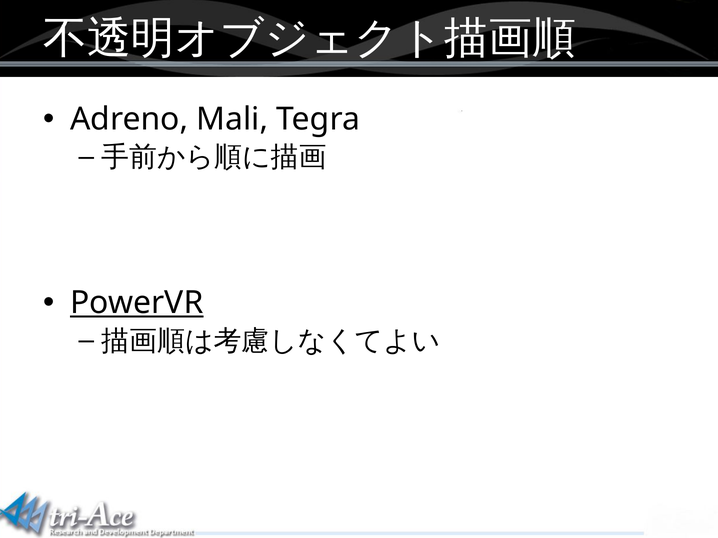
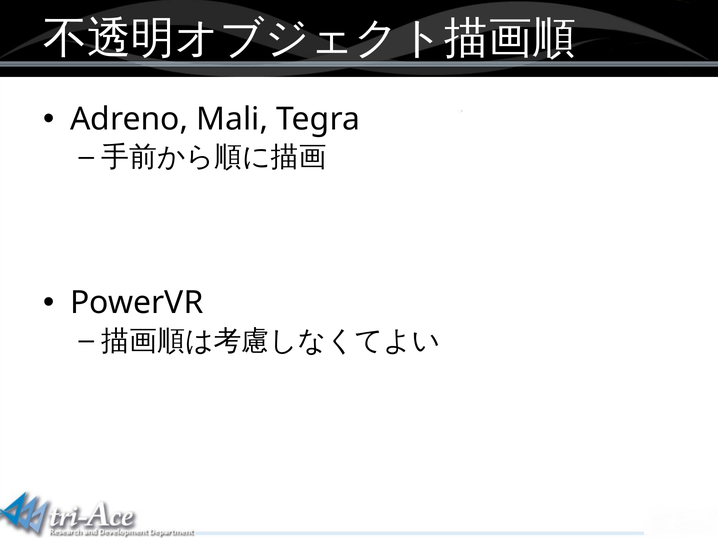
PowerVR underline: present -> none (137, 303)
